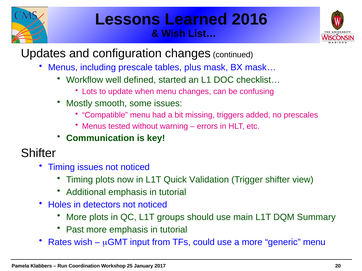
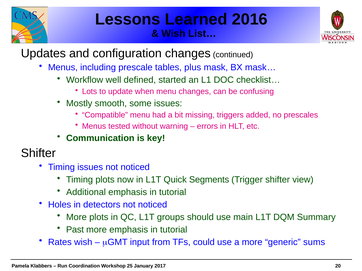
Validation: Validation -> Segments (209, 180)
generic menu: menu -> sums (314, 242)
